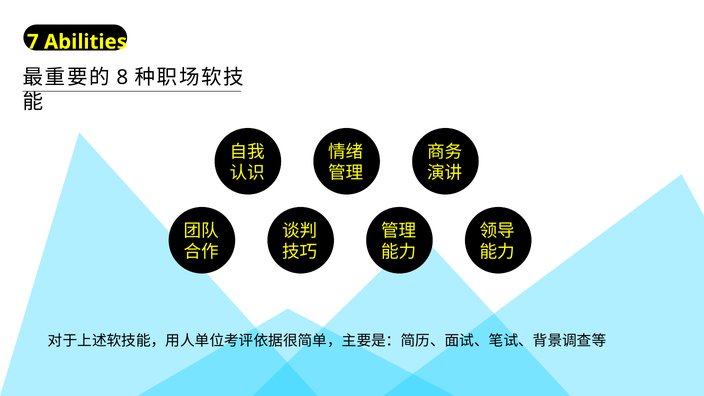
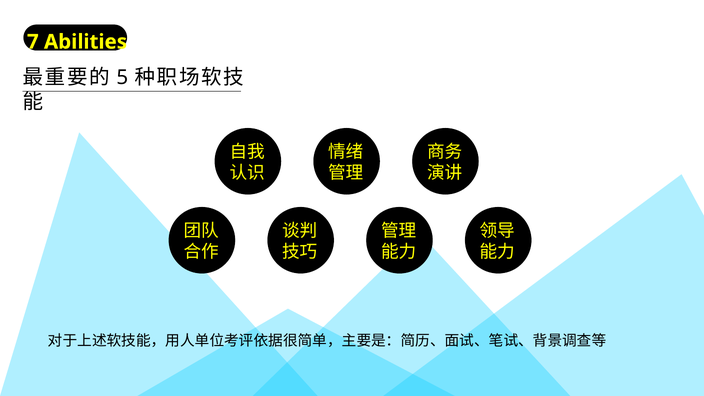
8: 8 -> 5 (122, 77)
